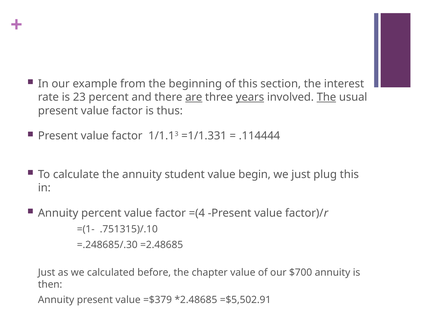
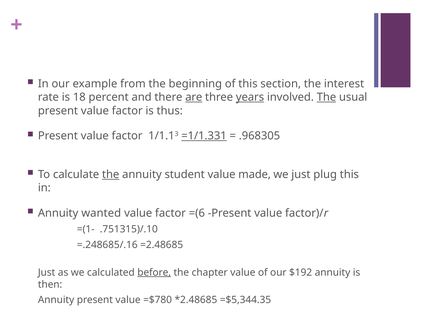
23: 23 -> 18 (79, 97)
=1/1.331 underline: none -> present (204, 136)
.114444: .114444 -> .968305 (259, 136)
the underline: none -> present (111, 174)
begin: begin -> made (255, 174)
Annuity percent: percent -> wanted (101, 213)
=(4: =(4 -> =(6 (197, 213)
=.248685/.30: =.248685/.30 -> =.248685/.16 (107, 245)
before underline: none -> present (154, 272)
$700: $700 -> $192 (301, 272)
=$379: =$379 -> =$780 (158, 300)
=$5,502.91: =$5,502.91 -> =$5,344.35 (245, 300)
